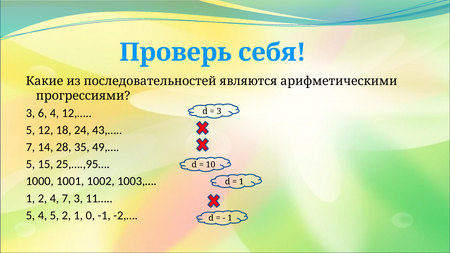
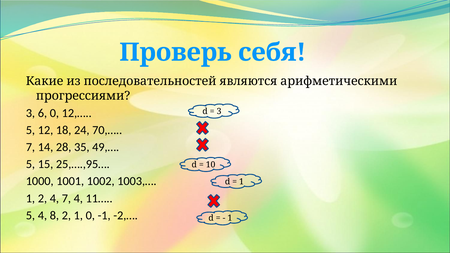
6 4: 4 -> 0 (54, 113)
43,…: 43,… -> 70,… (107, 130)
7 3: 3 -> 4 (78, 198)
4 5: 5 -> 8 (54, 216)
